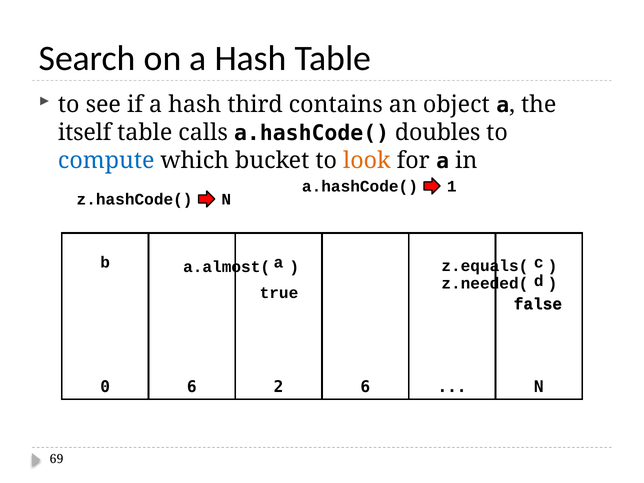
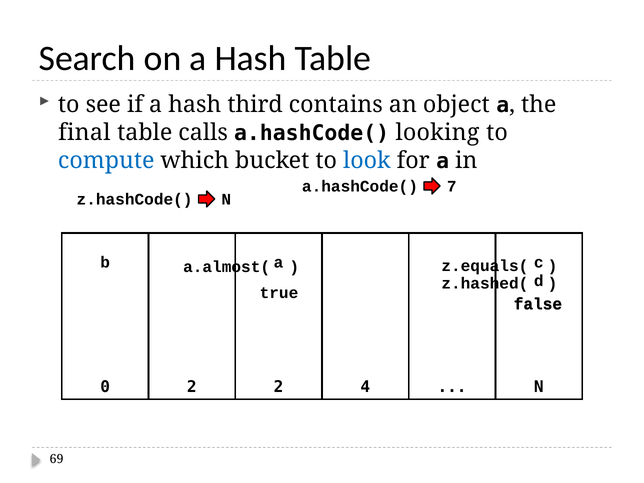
itself: itself -> final (84, 133)
doubles: doubles -> looking (437, 133)
look colour: orange -> blue (367, 161)
1: 1 -> 7 (452, 186)
z.needed(: z.needed( -> z.hashed( (485, 284)
0 6: 6 -> 2 (192, 387)
2 6: 6 -> 4 (365, 387)
